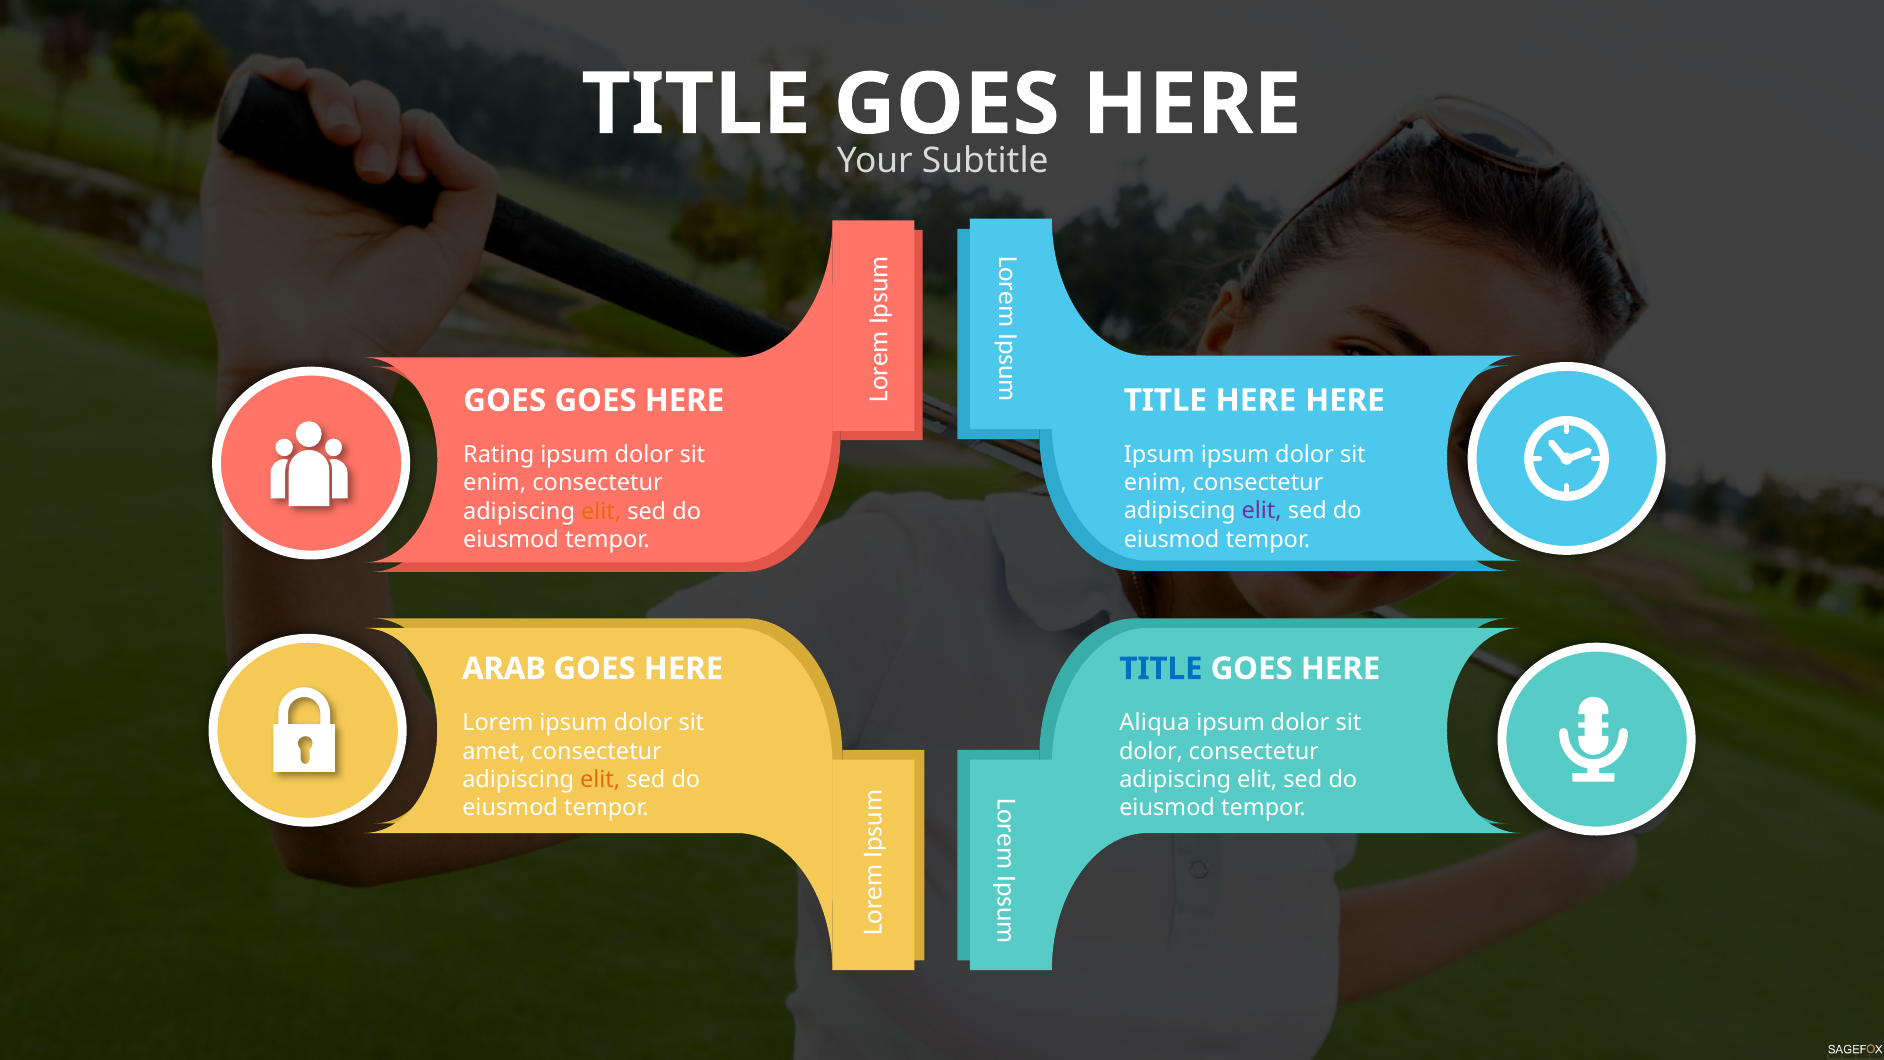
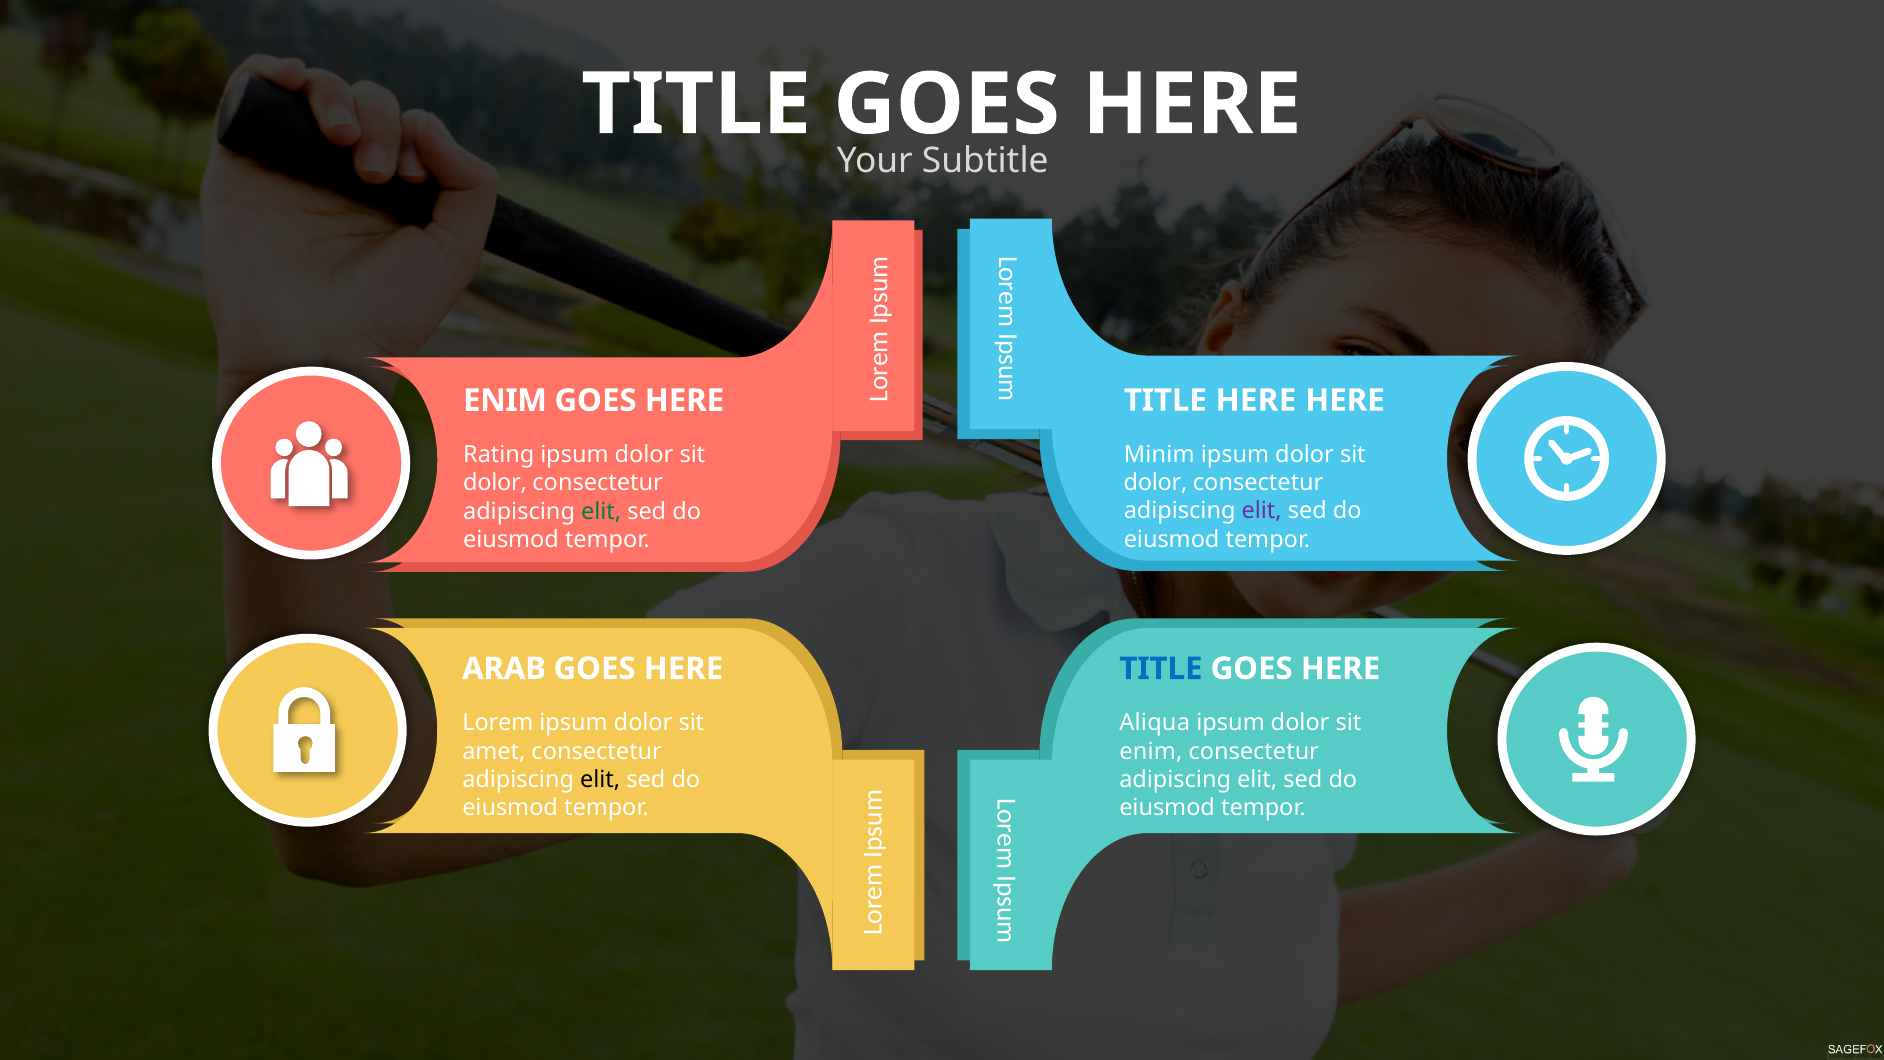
GOES: GOES -> ENIM (505, 400)
Ipsum: Ipsum -> Minim (1159, 455)
enim: enim -> dolor (1155, 483)
enim: enim -> dolor (495, 483)
elit colour: orange -> green (601, 511)
dolor: dolor -> enim (1151, 751)
elit colour: orange -> black (600, 779)
